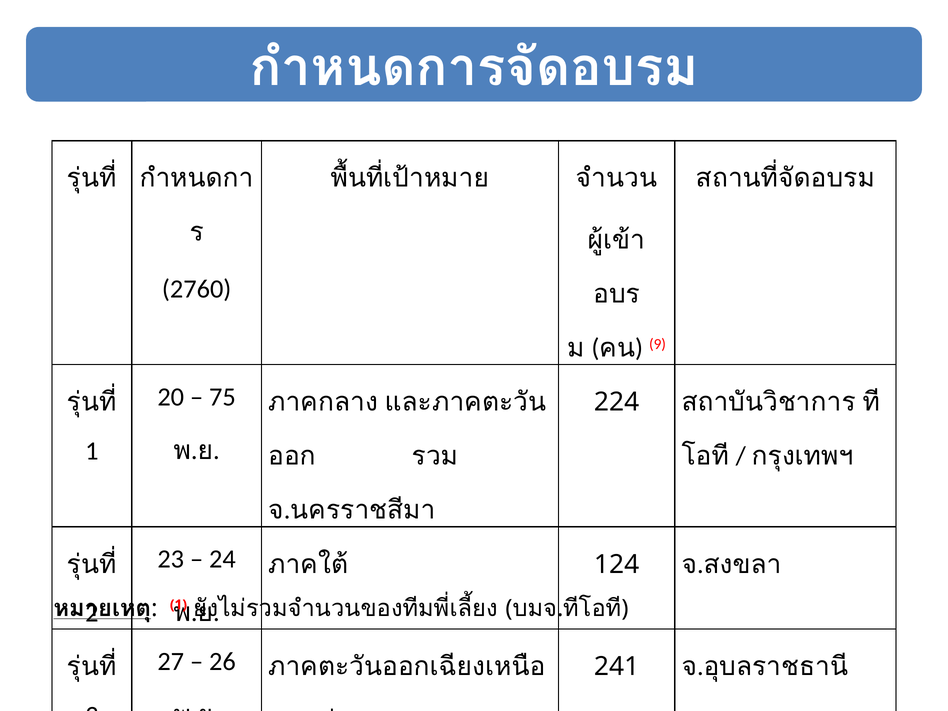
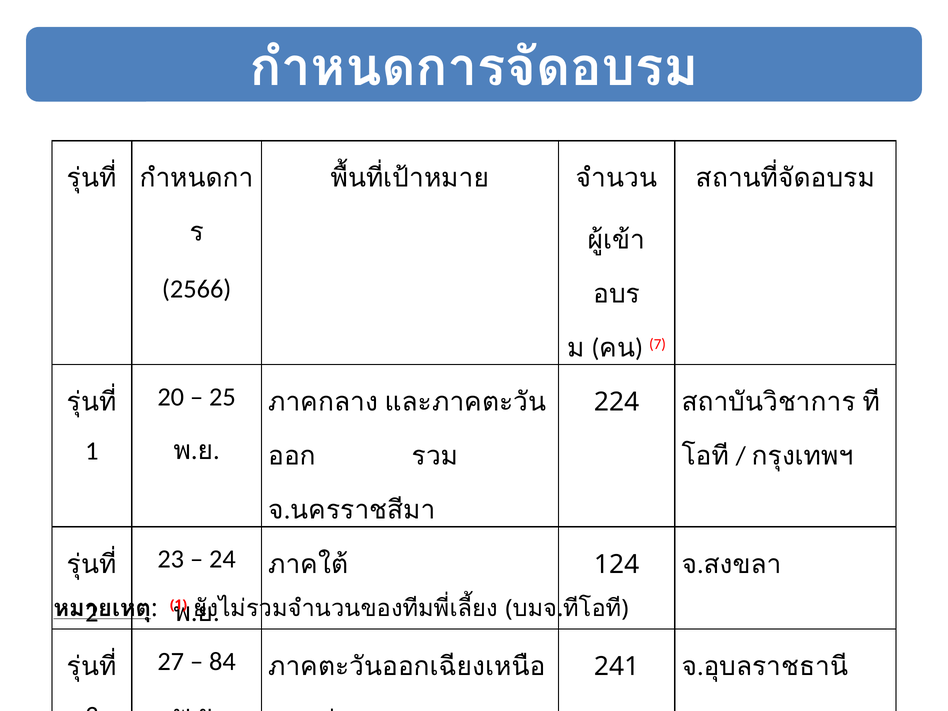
2760: 2760 -> 2566 (197, 289)
9: 9 -> 7 (658, 344)
75: 75 -> 25 (222, 397)
26: 26 -> 84 (222, 662)
